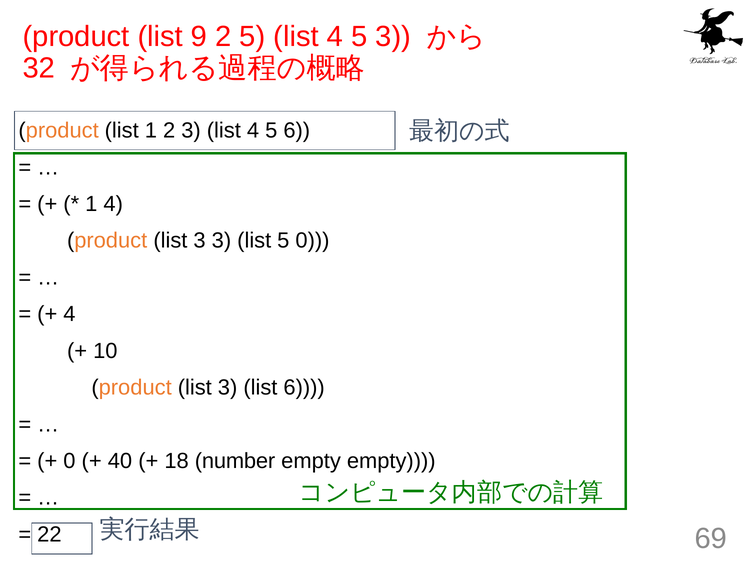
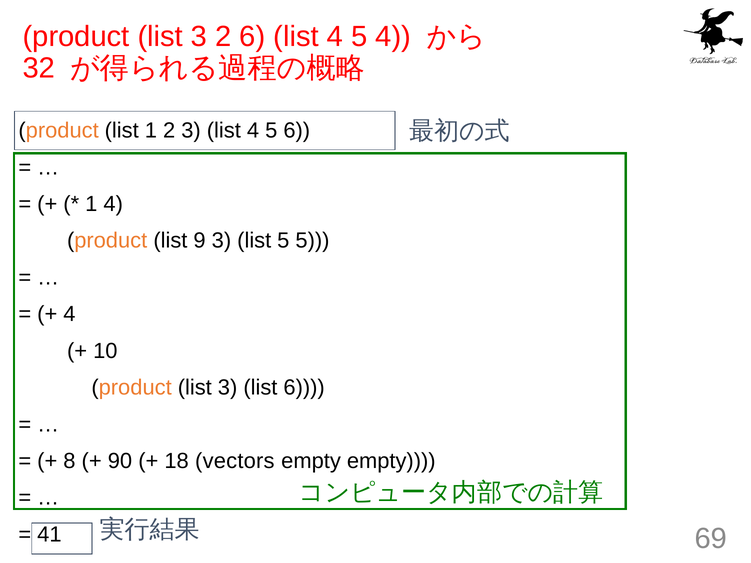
9: 9 -> 3 (199, 37)
2 5: 5 -> 6 (252, 37)
5 3: 3 -> 4 (393, 37)
3: 3 -> 9 (199, 241)
5 0: 0 -> 5 (313, 241)
0: 0 -> 8 (69, 461)
40: 40 -> 90 (120, 461)
number: number -> vectors (235, 461)
22: 22 -> 41 (49, 535)
